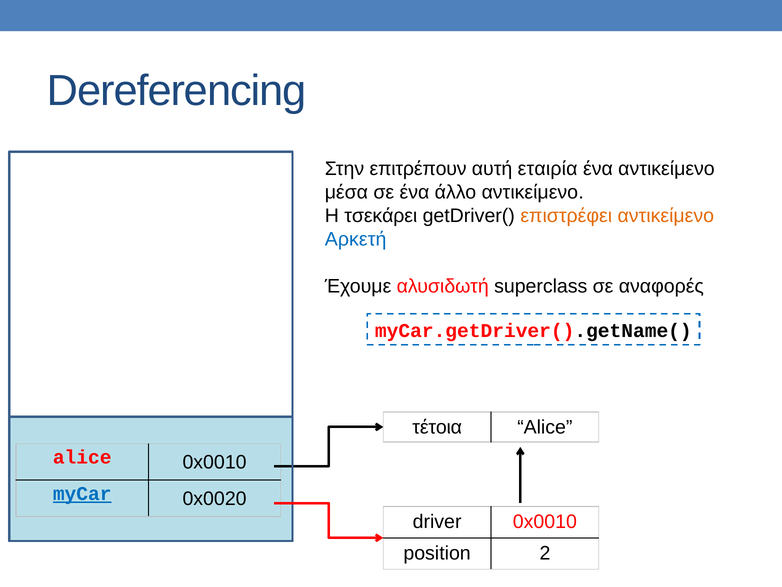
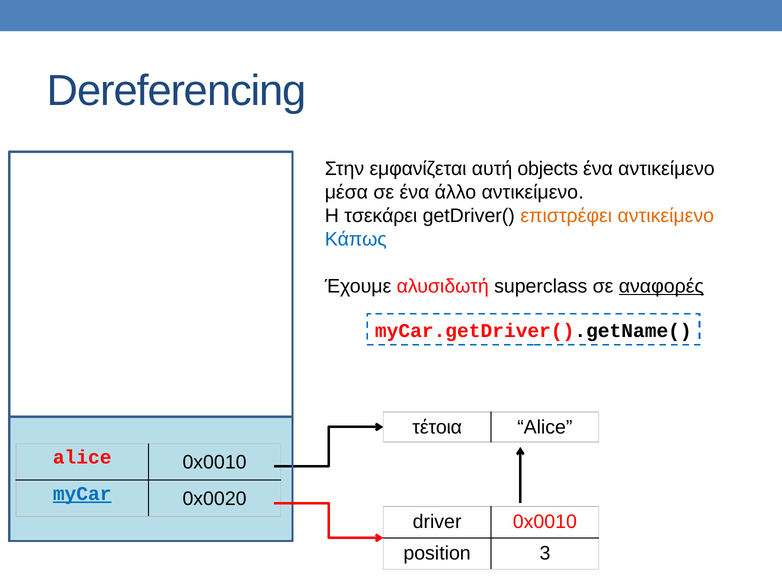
επιτρέπουν: επιτρέπουν -> εμφανίζεται (418, 169)
εταιρία: εταιρία -> objects (548, 169)
Αρκετή: Αρκετή -> Κάπως (356, 239)
αναφορές underline: none -> present (661, 286)
2: 2 -> 3 (545, 553)
